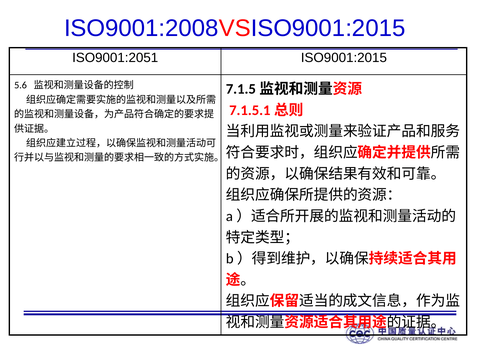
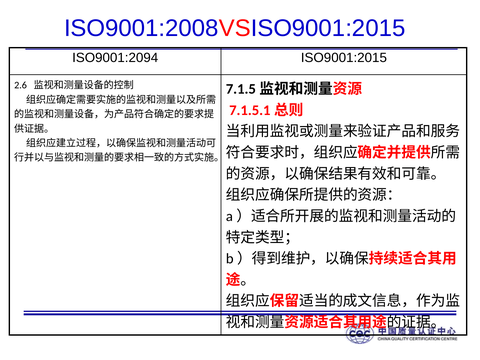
ISO9001:2051: ISO9001:2051 -> ISO9001:2094 (115, 58)
5.6: 5.6 -> 2.6 (21, 85)
